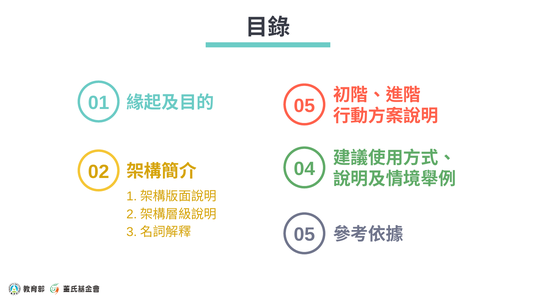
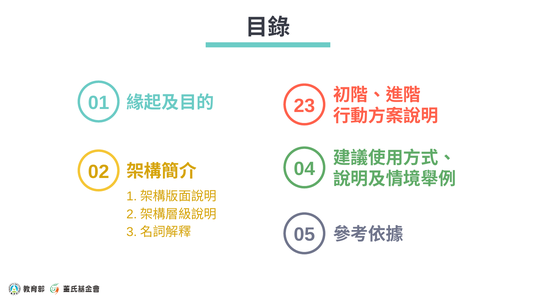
05: 05 -> 23 (304, 106)
